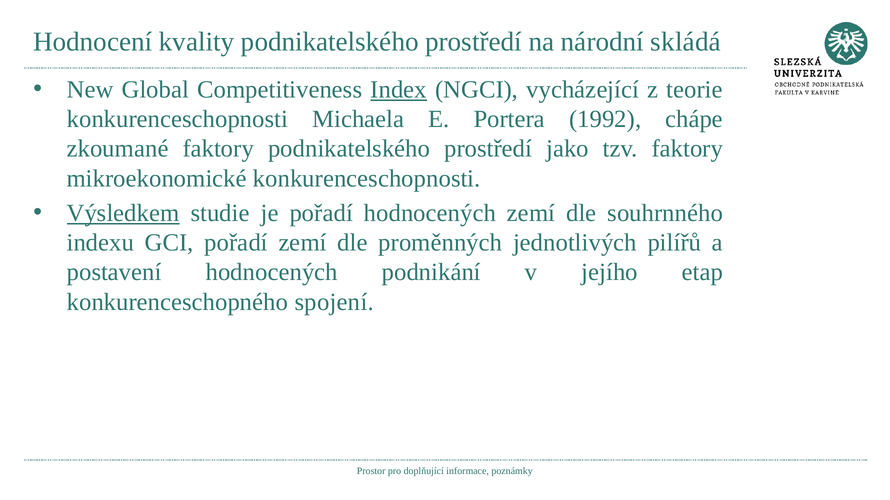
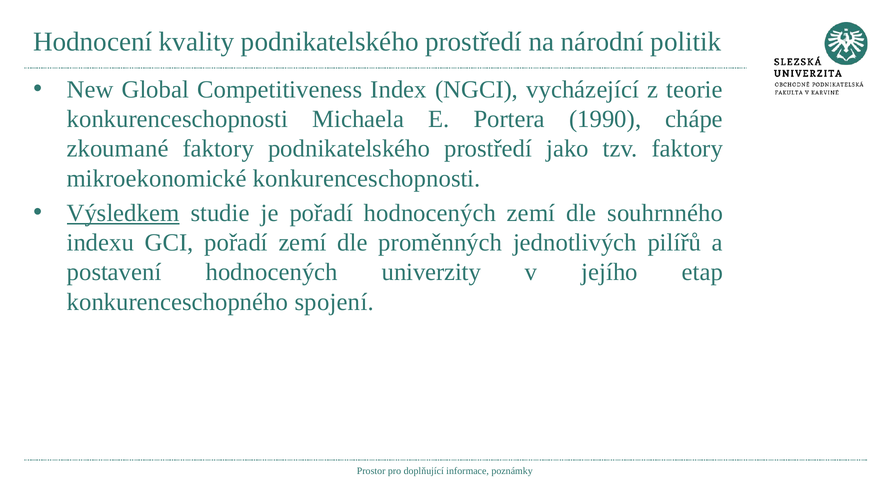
skládá: skládá -> politik (686, 42)
Index underline: present -> none (399, 90)
1992: 1992 -> 1990 (605, 119)
podnikání: podnikání -> univerzity (431, 273)
